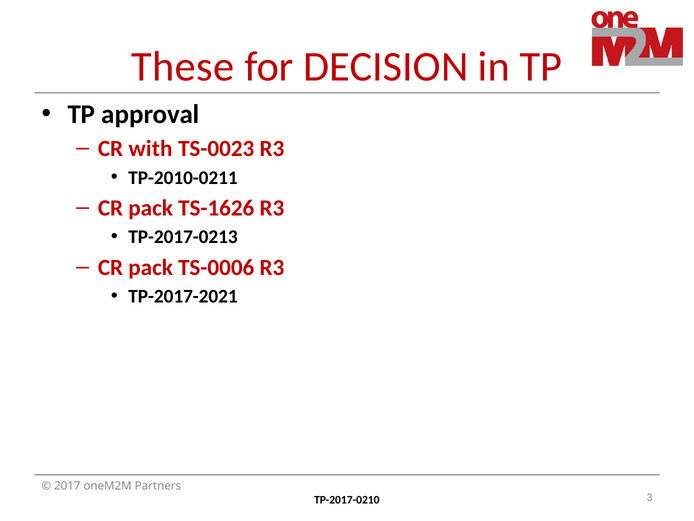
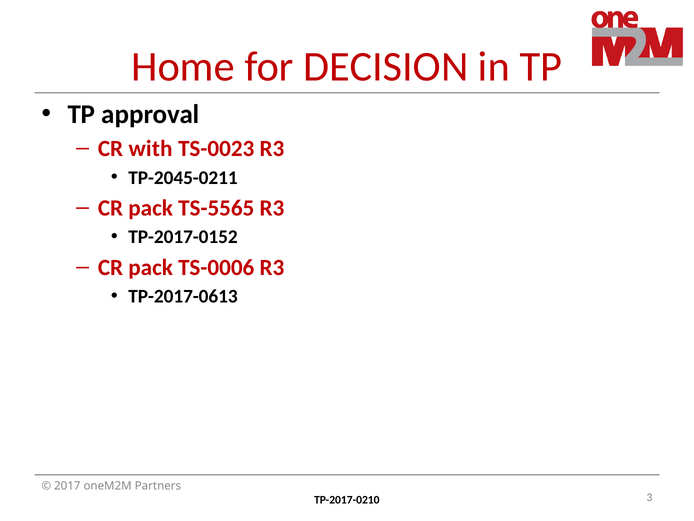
These: These -> Home (183, 67)
TP-2010-0211: TP-2010-0211 -> TP-2045-0211 (183, 178)
TS-1626: TS-1626 -> TS-5565 (216, 208)
TP-2017-0213: TP-2017-0213 -> TP-2017-0152 (183, 237)
TP-2017-2021: TP-2017-2021 -> TP-2017-0613 (183, 296)
